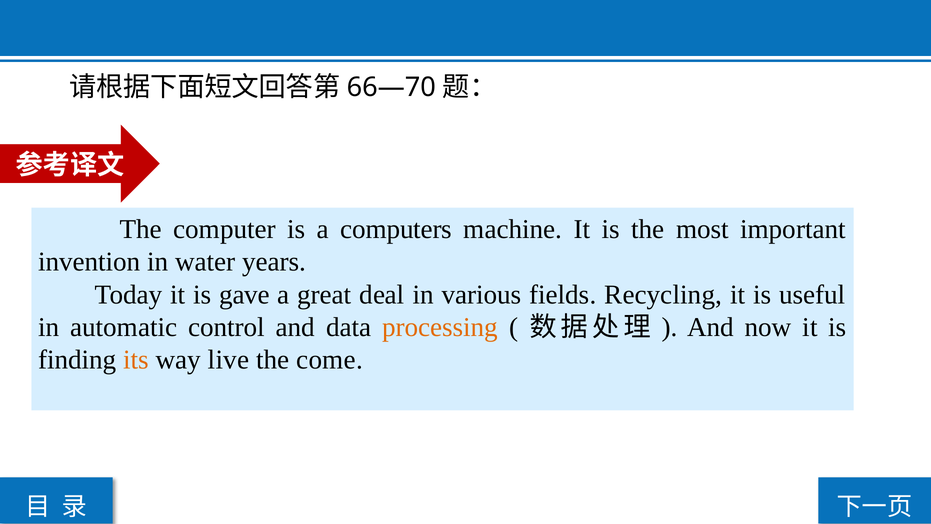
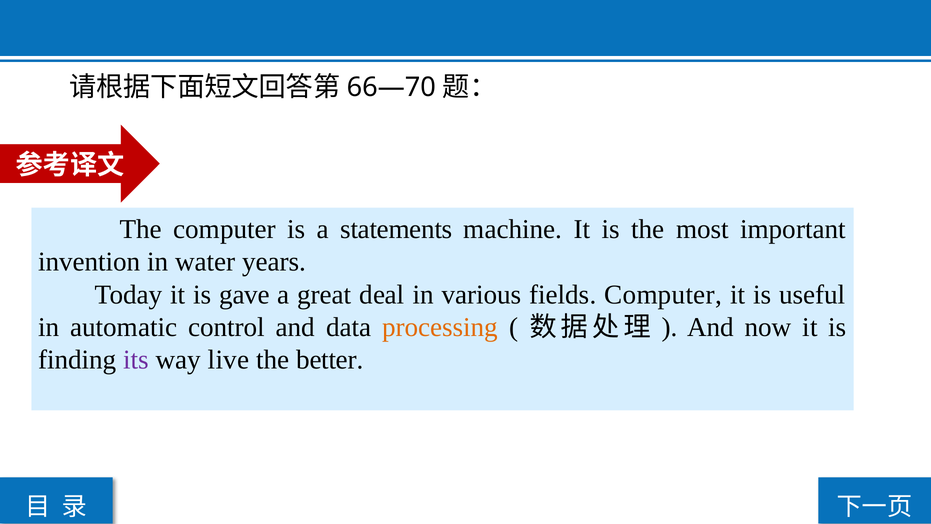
computers: computers -> statements (396, 229)
fields Recycling: Recycling -> Computer (663, 294)
its colour: orange -> purple (136, 360)
come: come -> better (330, 360)
